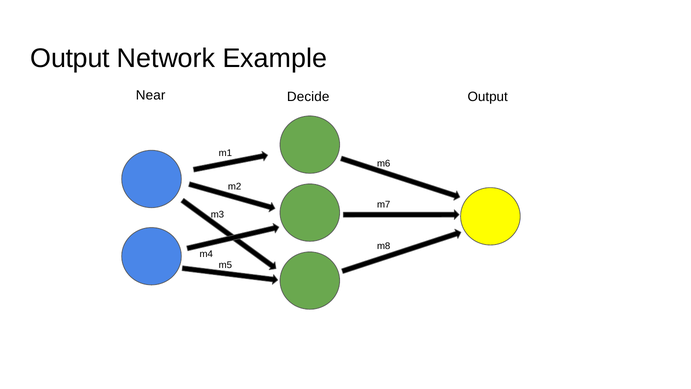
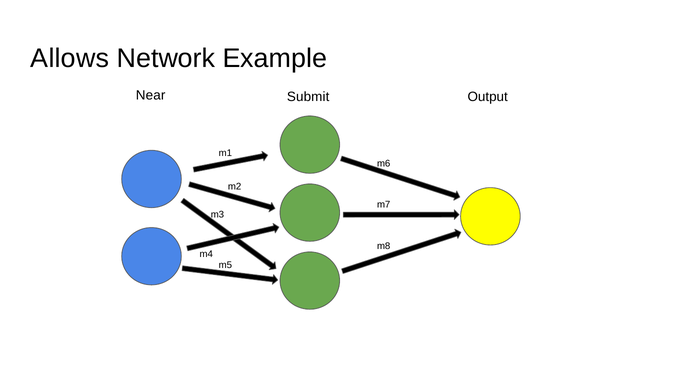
Output: Output -> Allows (70, 59)
Decide: Decide -> Submit (308, 97)
